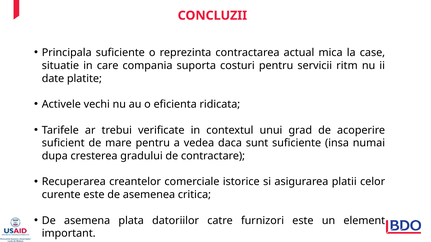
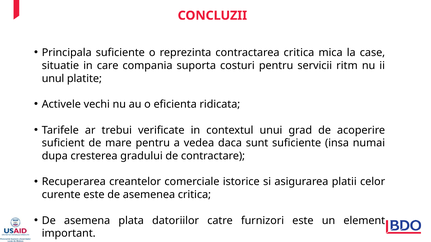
contractarea actual: actual -> critica (299, 53)
date: date -> unul (53, 79)
